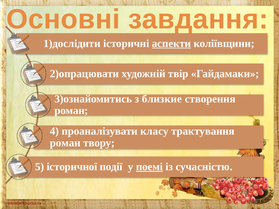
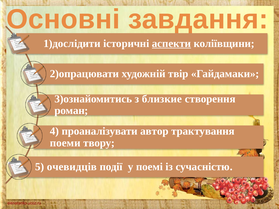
класу: класу -> автор (154, 131)
роман: роман -> поеми (65, 143)
історичної: історичної -> очевидців (72, 167)
поемі underline: present -> none (149, 167)
